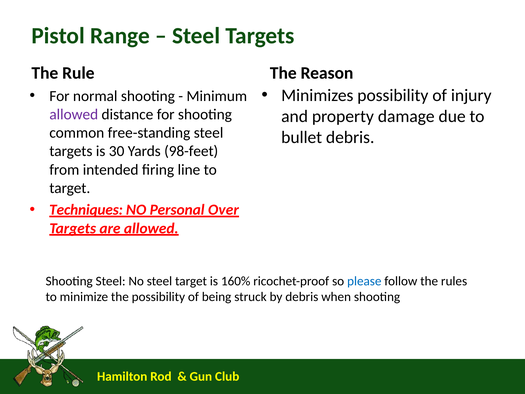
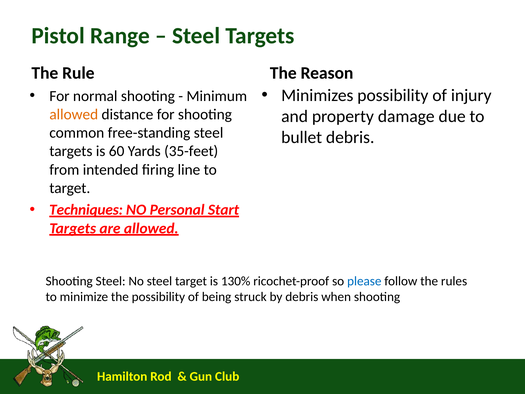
allowed colour: purple -> orange (74, 114)
30: 30 -> 60 (117, 151)
98-feet: 98-feet -> 35-feet (191, 151)
Over: Over -> Start (224, 210)
160%: 160% -> 130% (236, 281)
